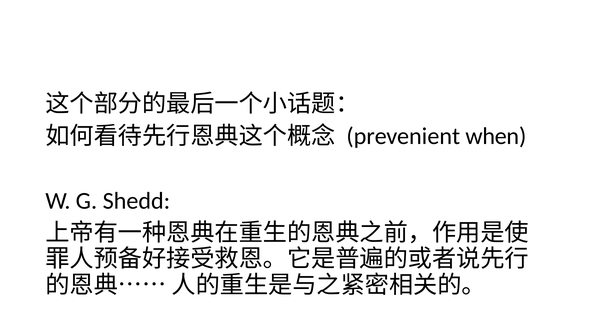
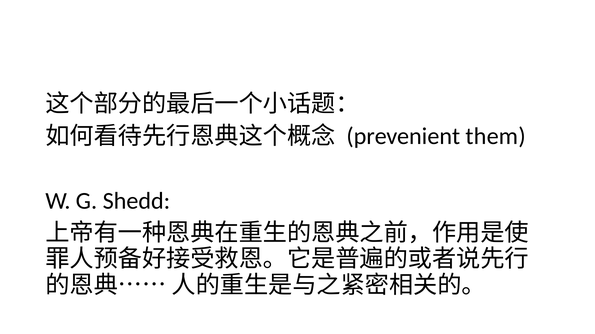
when: when -> them (496, 137)
